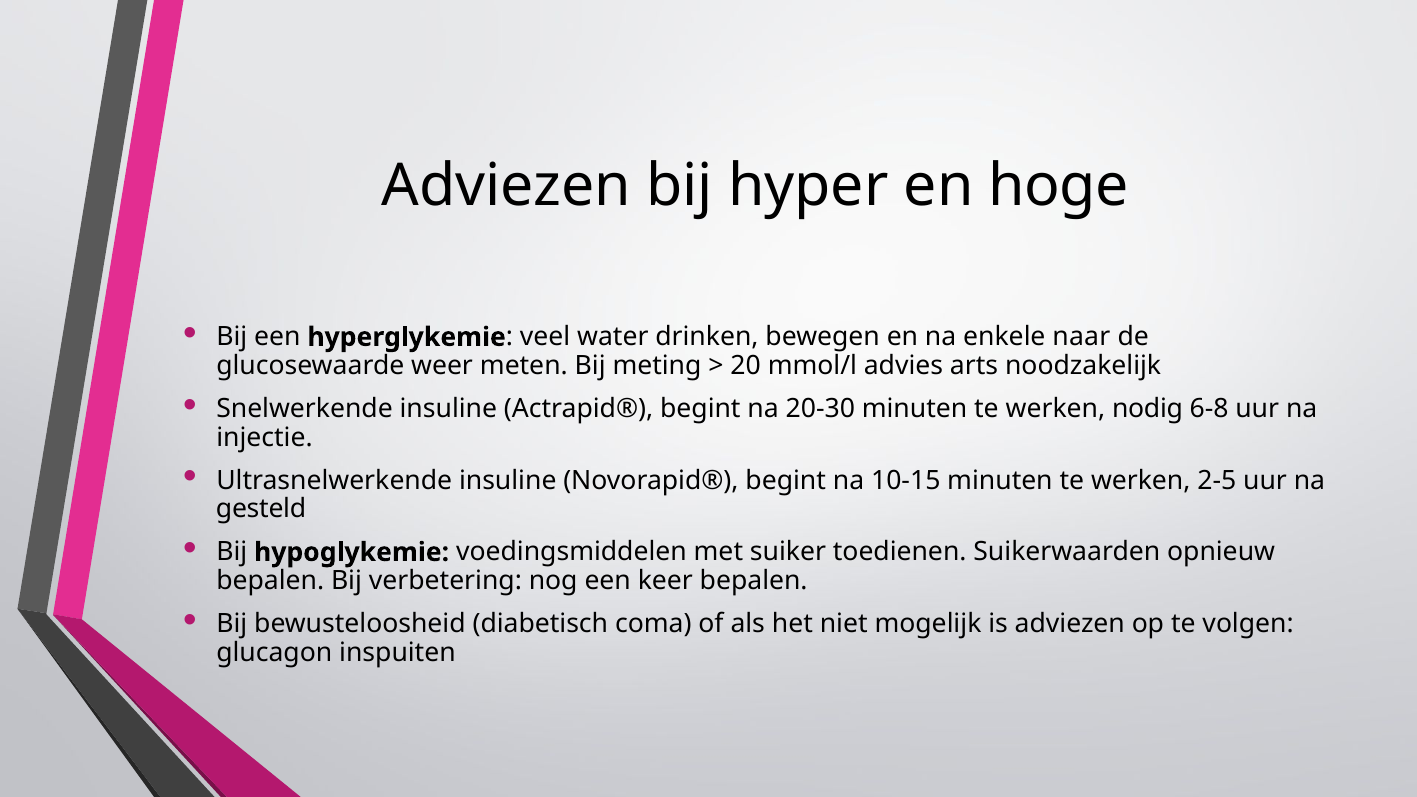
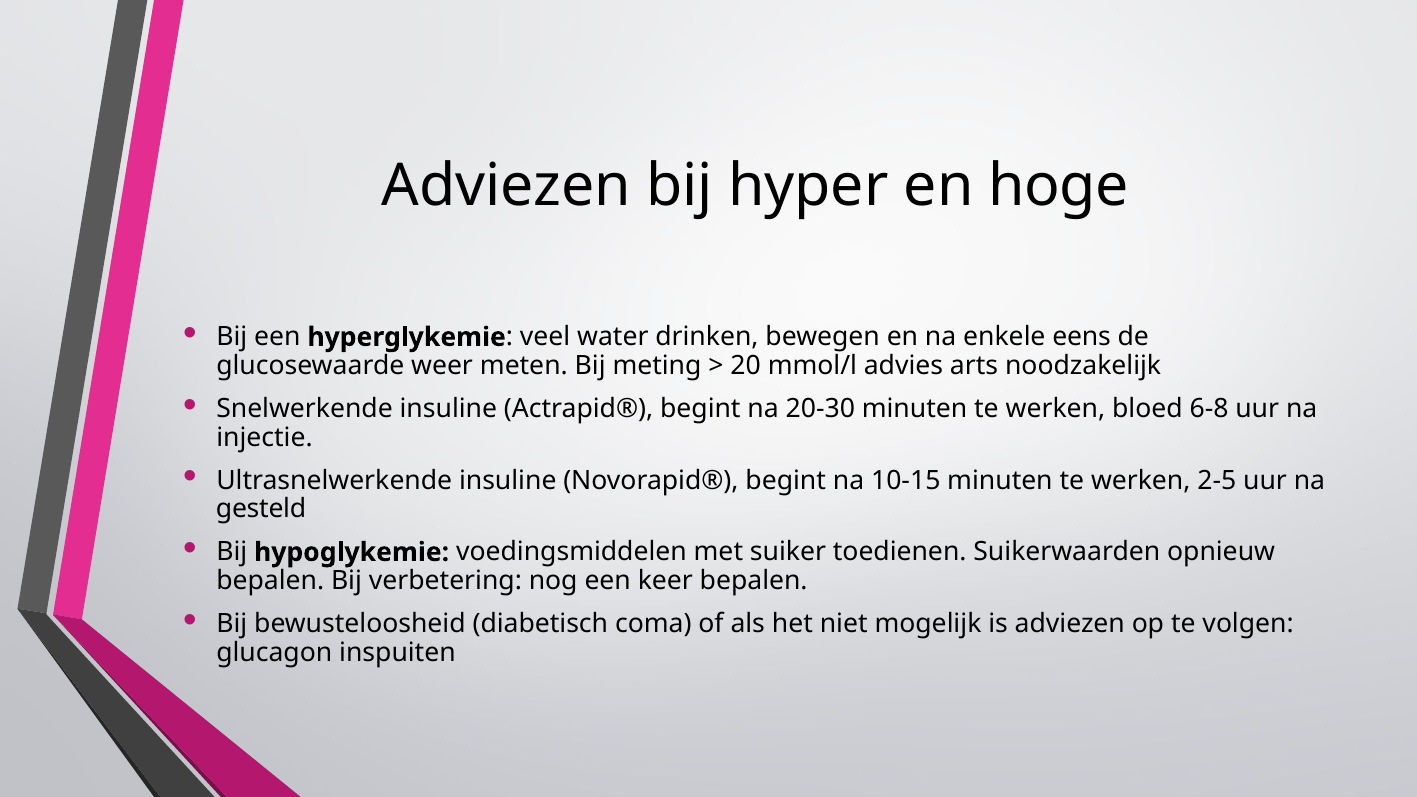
naar: naar -> eens (1082, 337)
nodig: nodig -> bloed (1147, 409)
